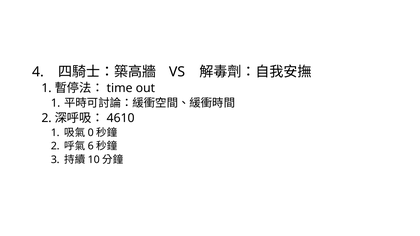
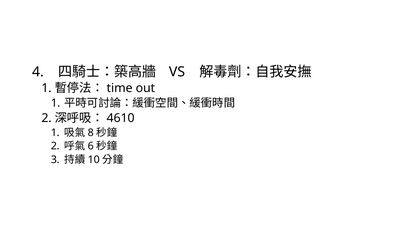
0: 0 -> 8 (91, 133)
